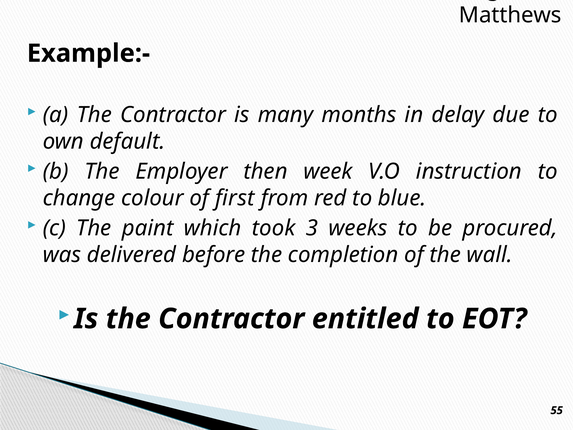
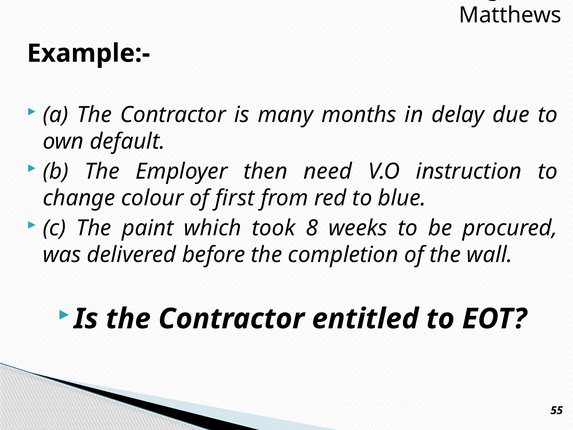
week: week -> need (328, 171)
3: 3 -> 8 (312, 228)
